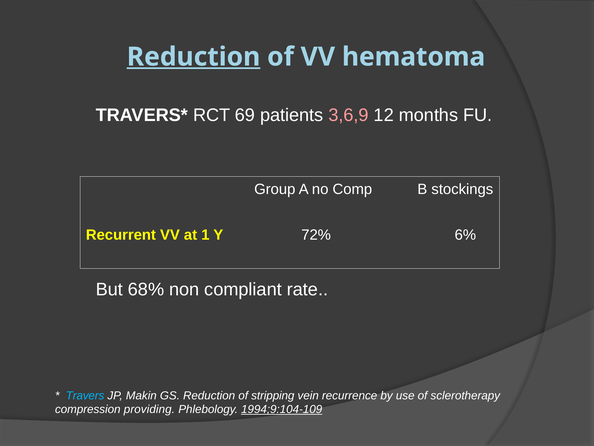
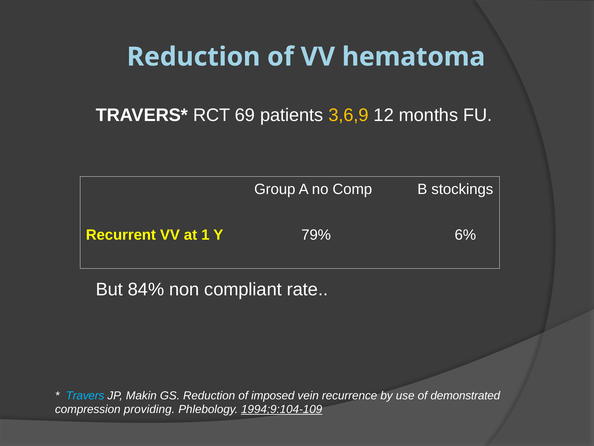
Reduction underline: present -> none (194, 57)
3,6,9 colour: pink -> yellow (349, 115)
72%: 72% -> 79% (316, 235)
68%: 68% -> 84% (146, 289)
stripping: stripping -> imposed (273, 395)
sclerotherapy: sclerotherapy -> demonstrated (465, 395)
